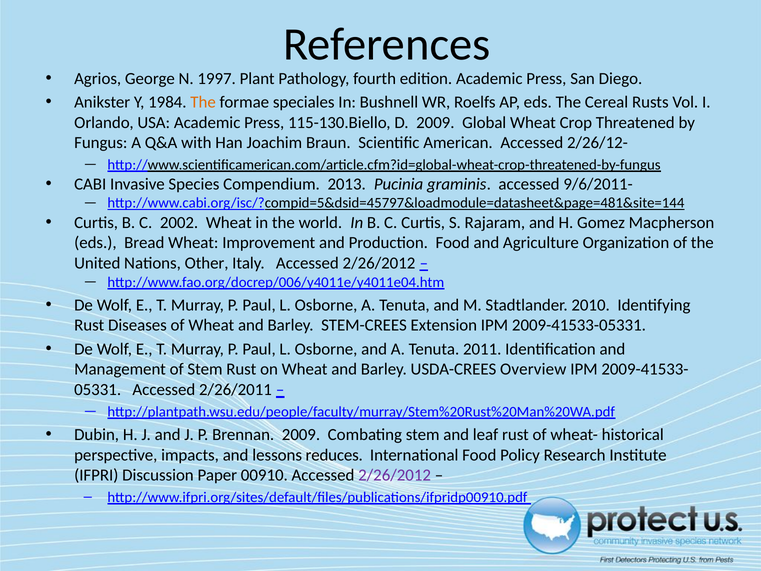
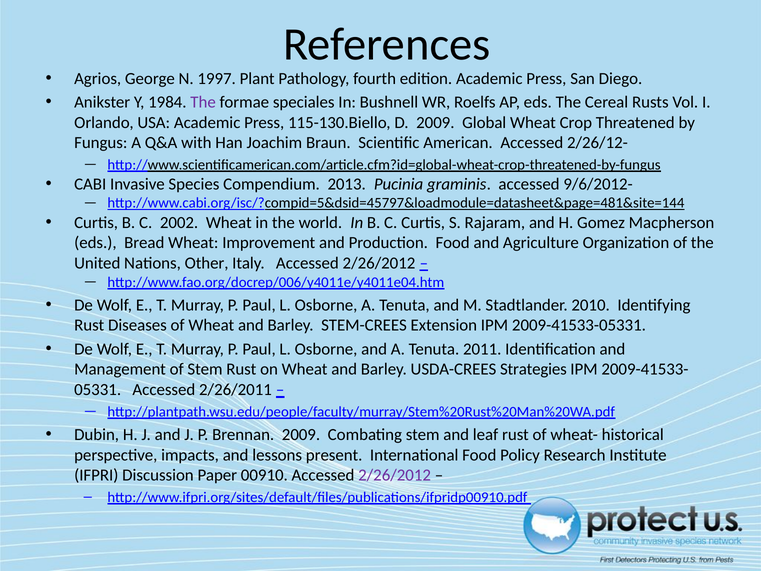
The colour: orange -> purple (203, 102)
9/6/2011-: 9/6/2011- -> 9/6/2012- (598, 184)
Overview: Overview -> Strategies (533, 369)
reduces: reduces -> present (334, 455)
